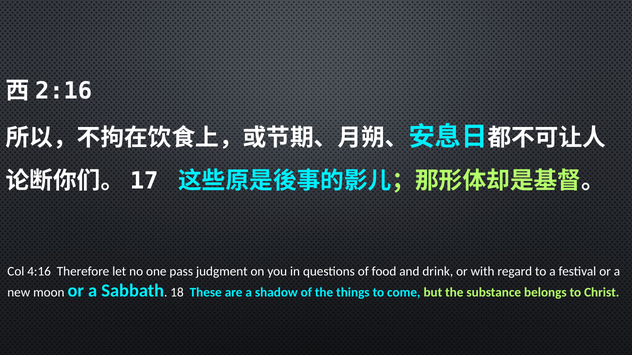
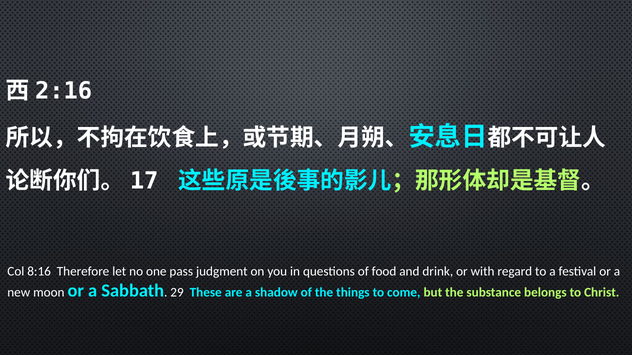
4:16: 4:16 -> 8:16 (39, 272)
18: 18 -> 29 (177, 293)
